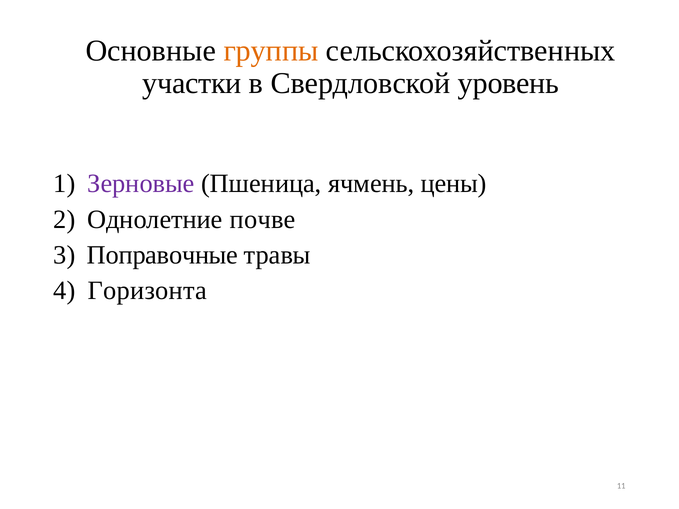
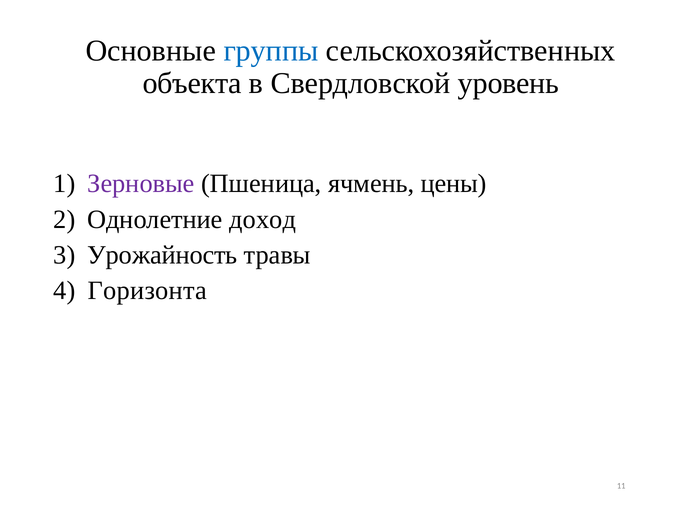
группы colour: orange -> blue (271, 51)
участки: участки -> объекта (192, 84)
почве: почве -> доход (263, 219)
Поправочные: Поправочные -> Урожайность (162, 255)
